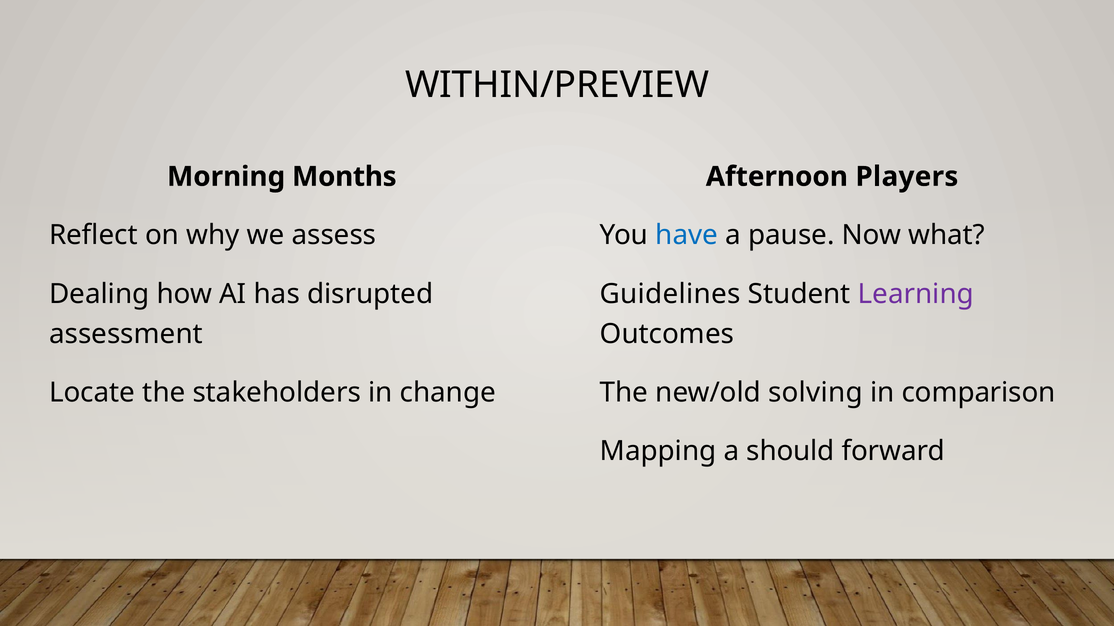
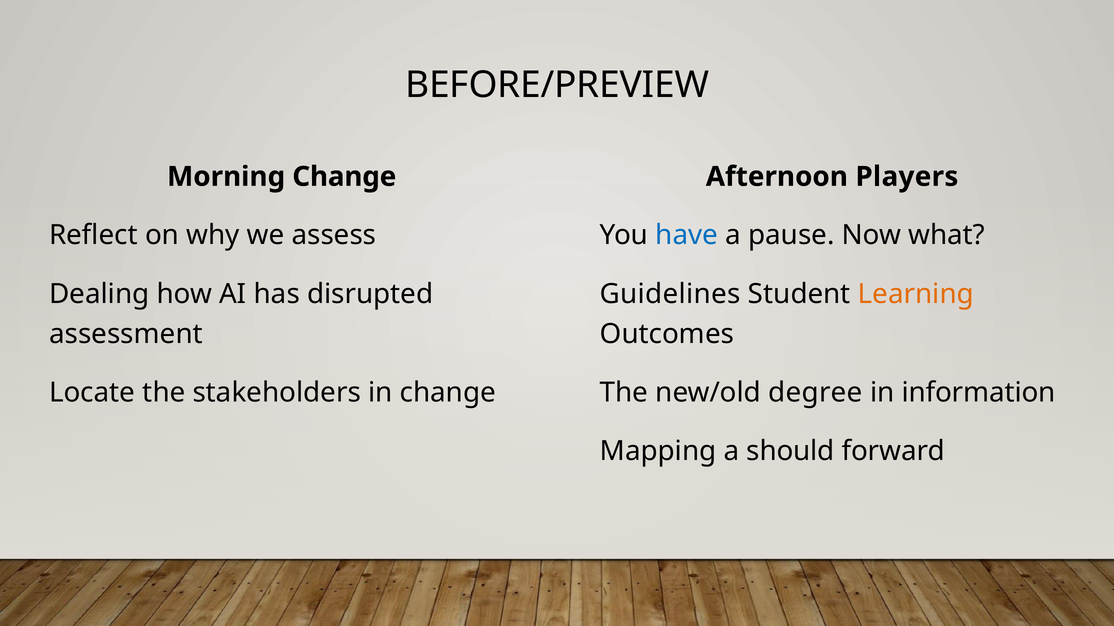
WITHIN/PREVIEW: WITHIN/PREVIEW -> BEFORE/PREVIEW (557, 85)
Morning Months: Months -> Change (344, 177)
Learning colour: purple -> orange (916, 294)
solving: solving -> degree (815, 393)
comparison: comparison -> information (979, 393)
